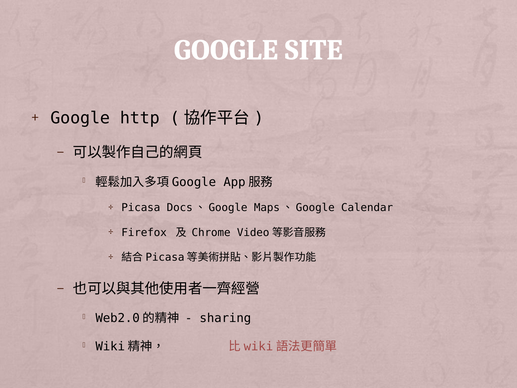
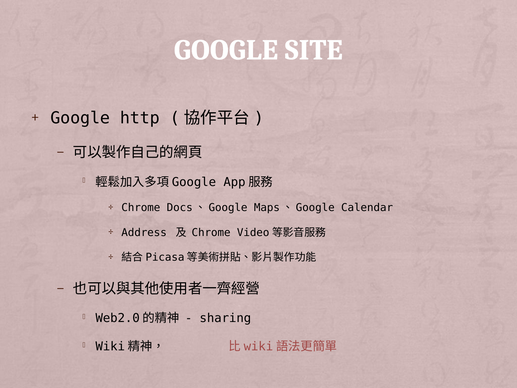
Picasa: Picasa -> Chrome (141, 207)
Firefox: Firefox -> Address (144, 232)
